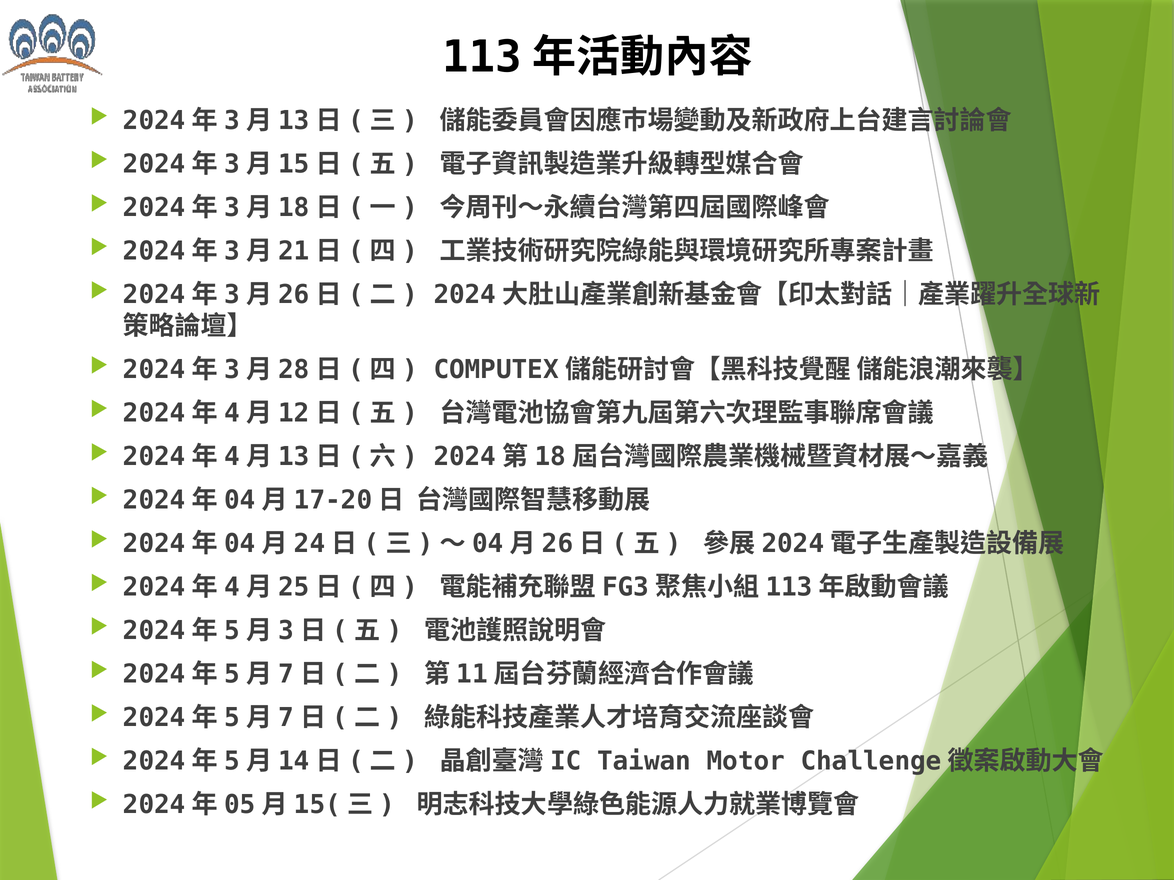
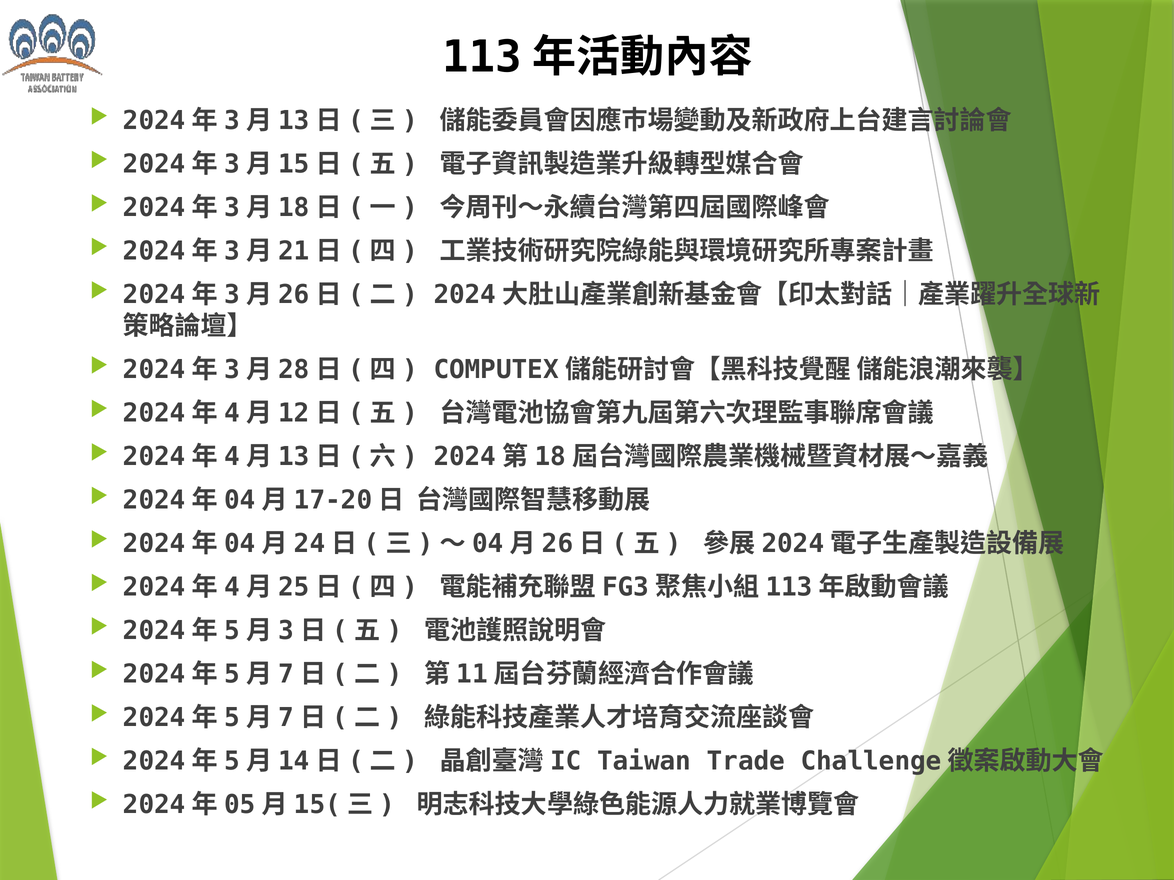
Motor: Motor -> Trade (746, 762)
